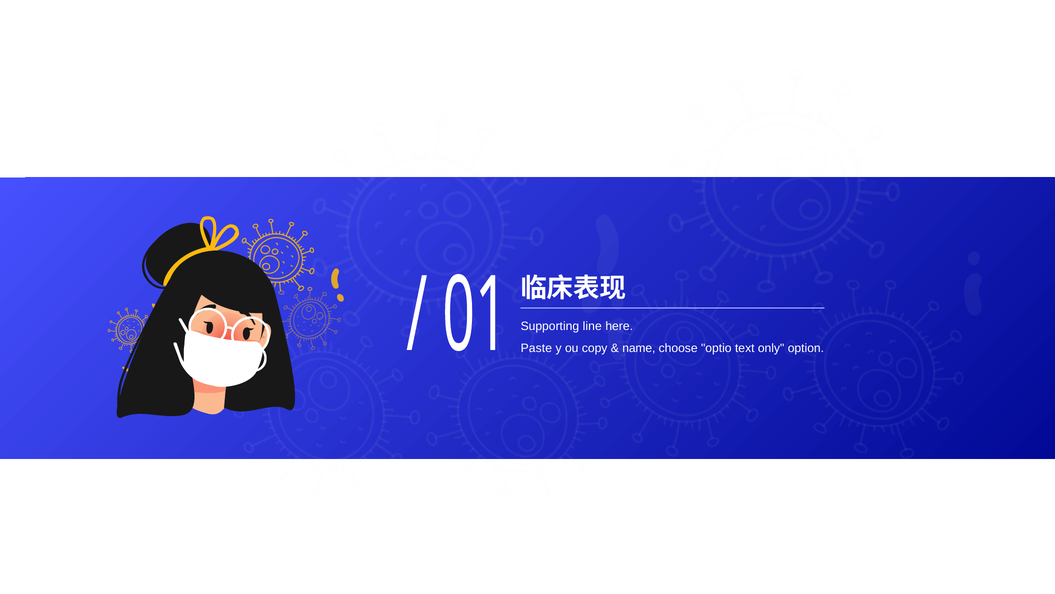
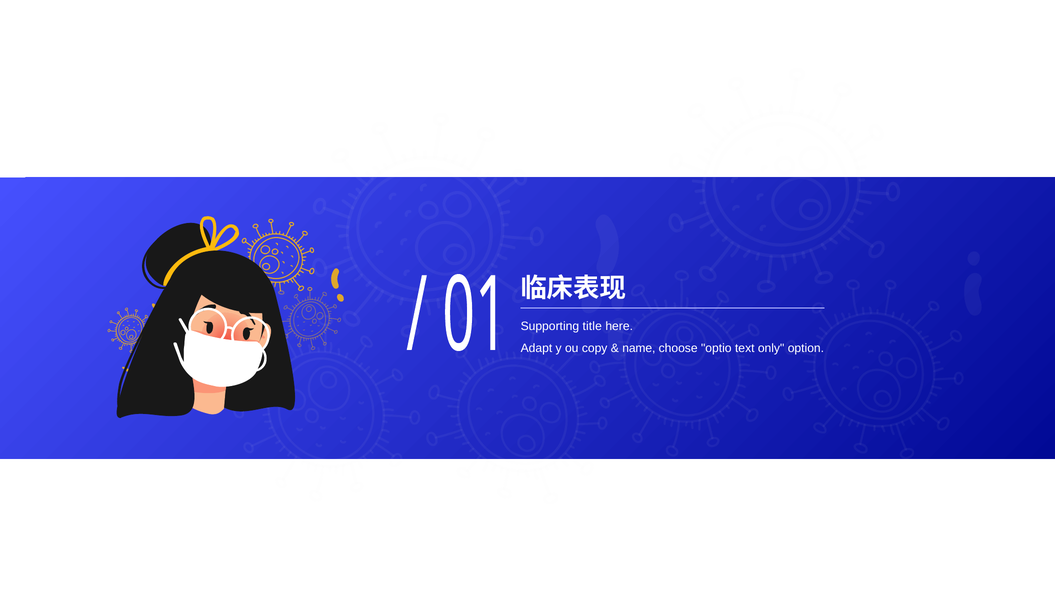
line: line -> title (592, 326)
Paste: Paste -> Adapt (536, 348)
